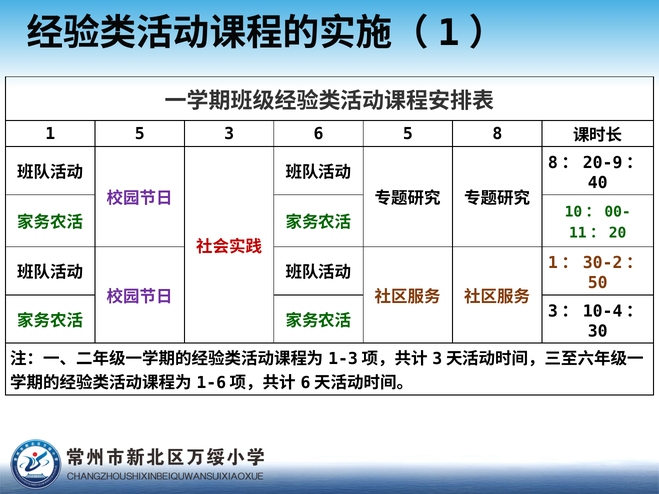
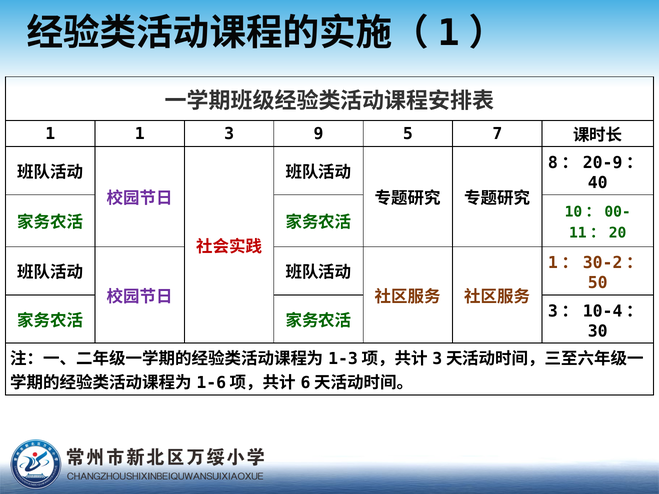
1 5: 5 -> 1 (140, 134)
6: 6 -> 9 (319, 134)
8: 8 -> 7 (497, 134)
